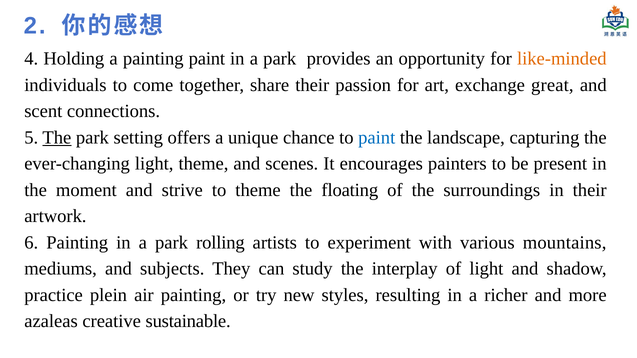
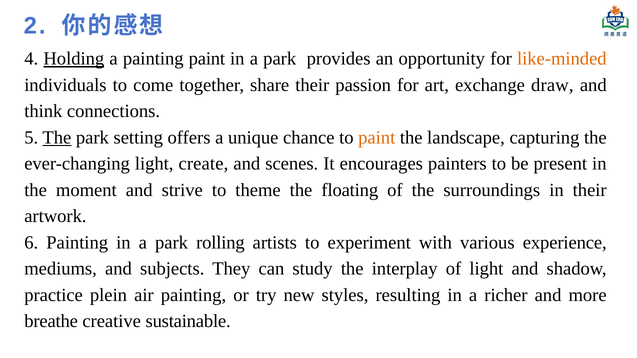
Holding underline: none -> present (74, 59)
great: great -> draw (552, 85)
scent: scent -> think (43, 111)
paint colour: blue -> orange (377, 138)
light theme: theme -> create (203, 164)
mountains: mountains -> experience (565, 243)
azaleas: azaleas -> breathe (51, 322)
